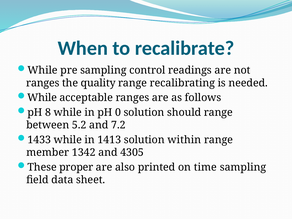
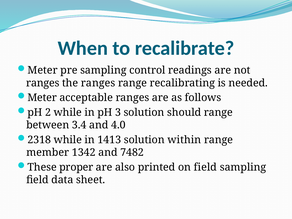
While: While -> Meter (43, 70)
the quality: quality -> ranges (98, 83)
While: While -> Meter (42, 98)
8: 8 -> 2 (48, 112)
0: 0 -> 3 (118, 112)
5.2: 5.2 -> 3.4 (79, 125)
7.2: 7.2 -> 4.0 (118, 125)
1433: 1433 -> 2318 (39, 140)
4305: 4305 -> 7482 (132, 152)
on time: time -> field (205, 167)
